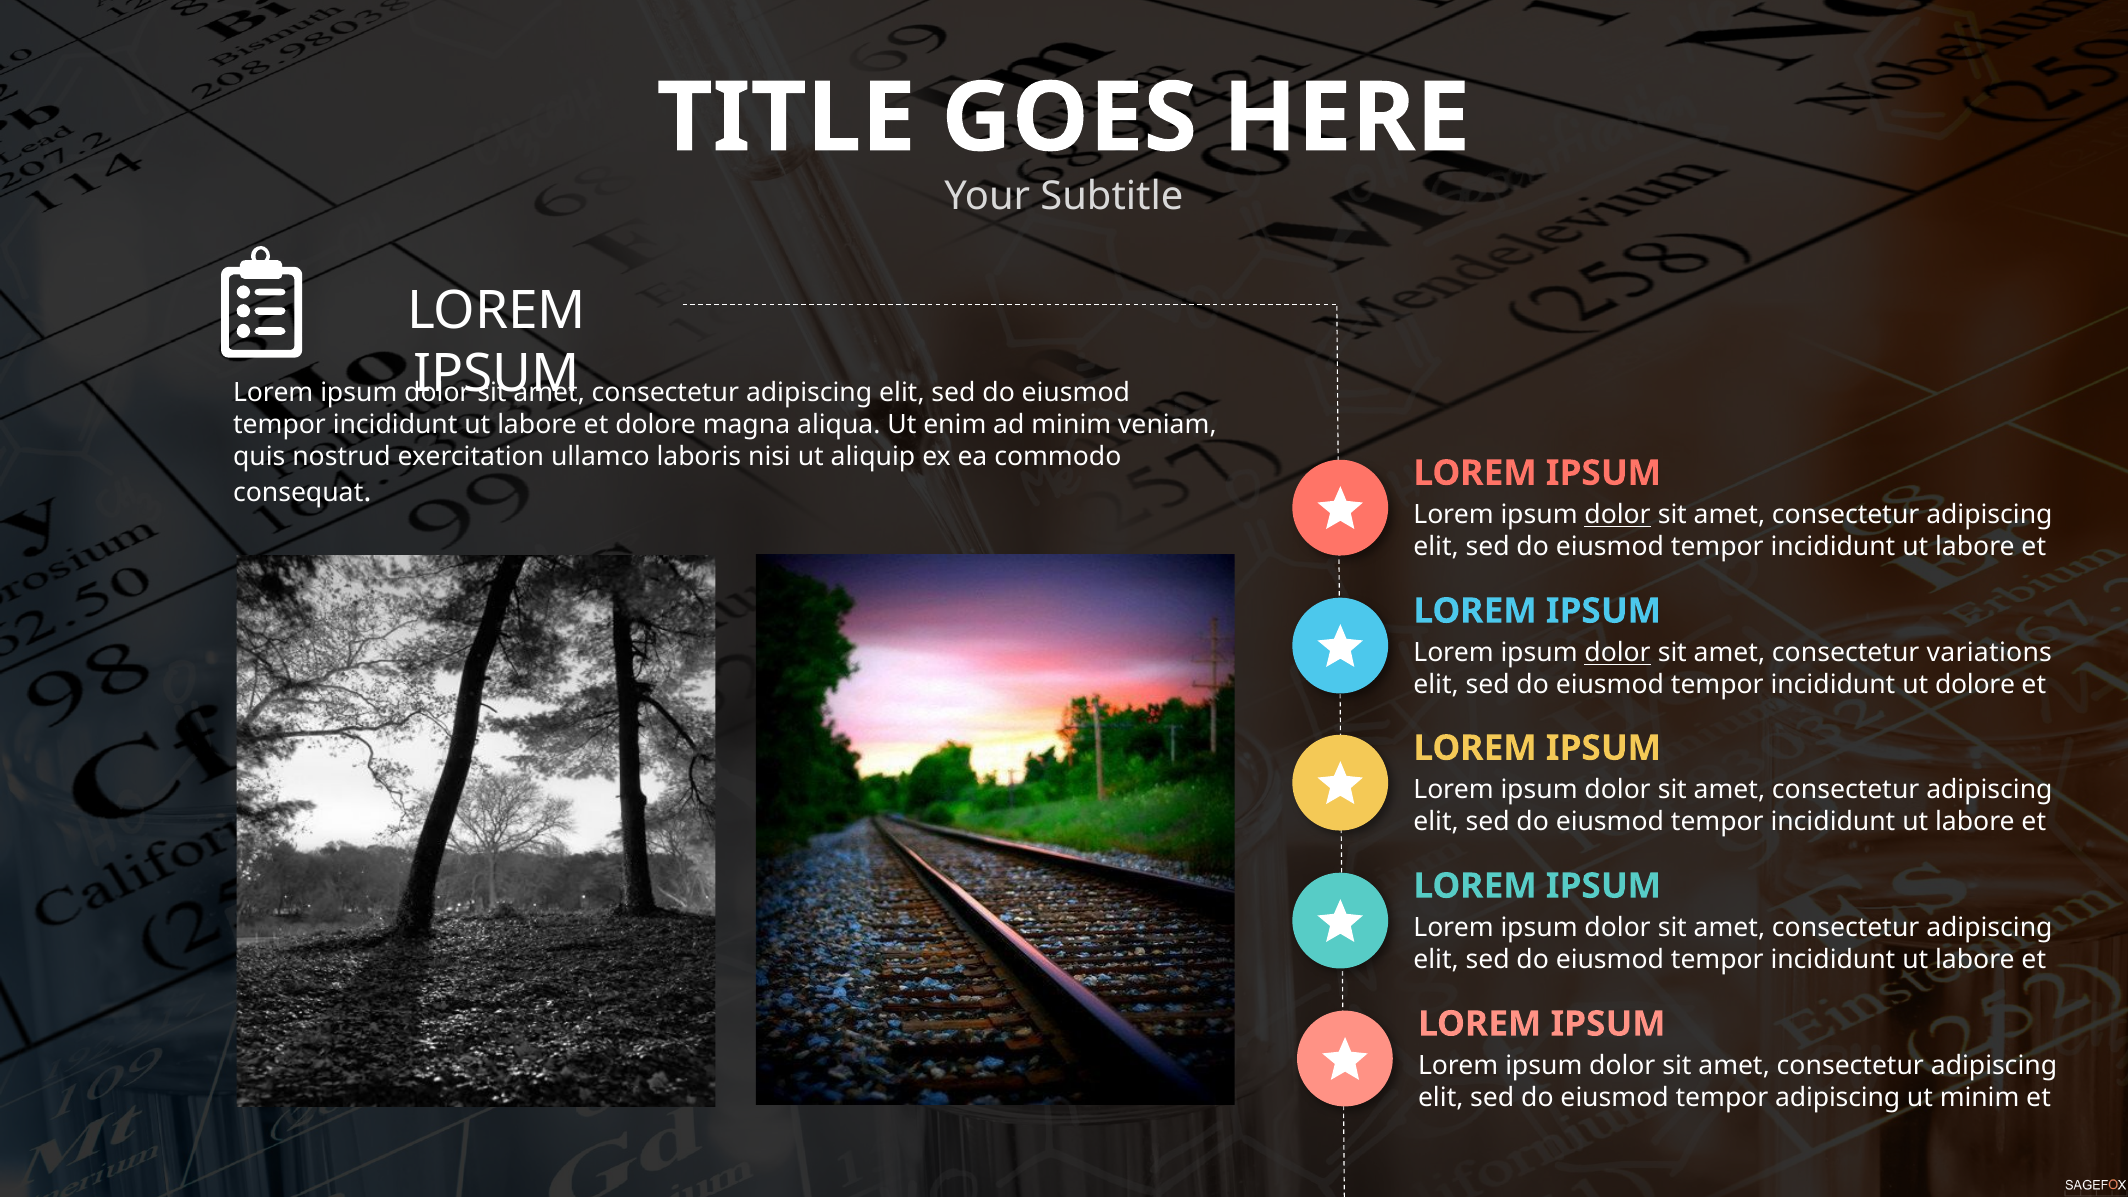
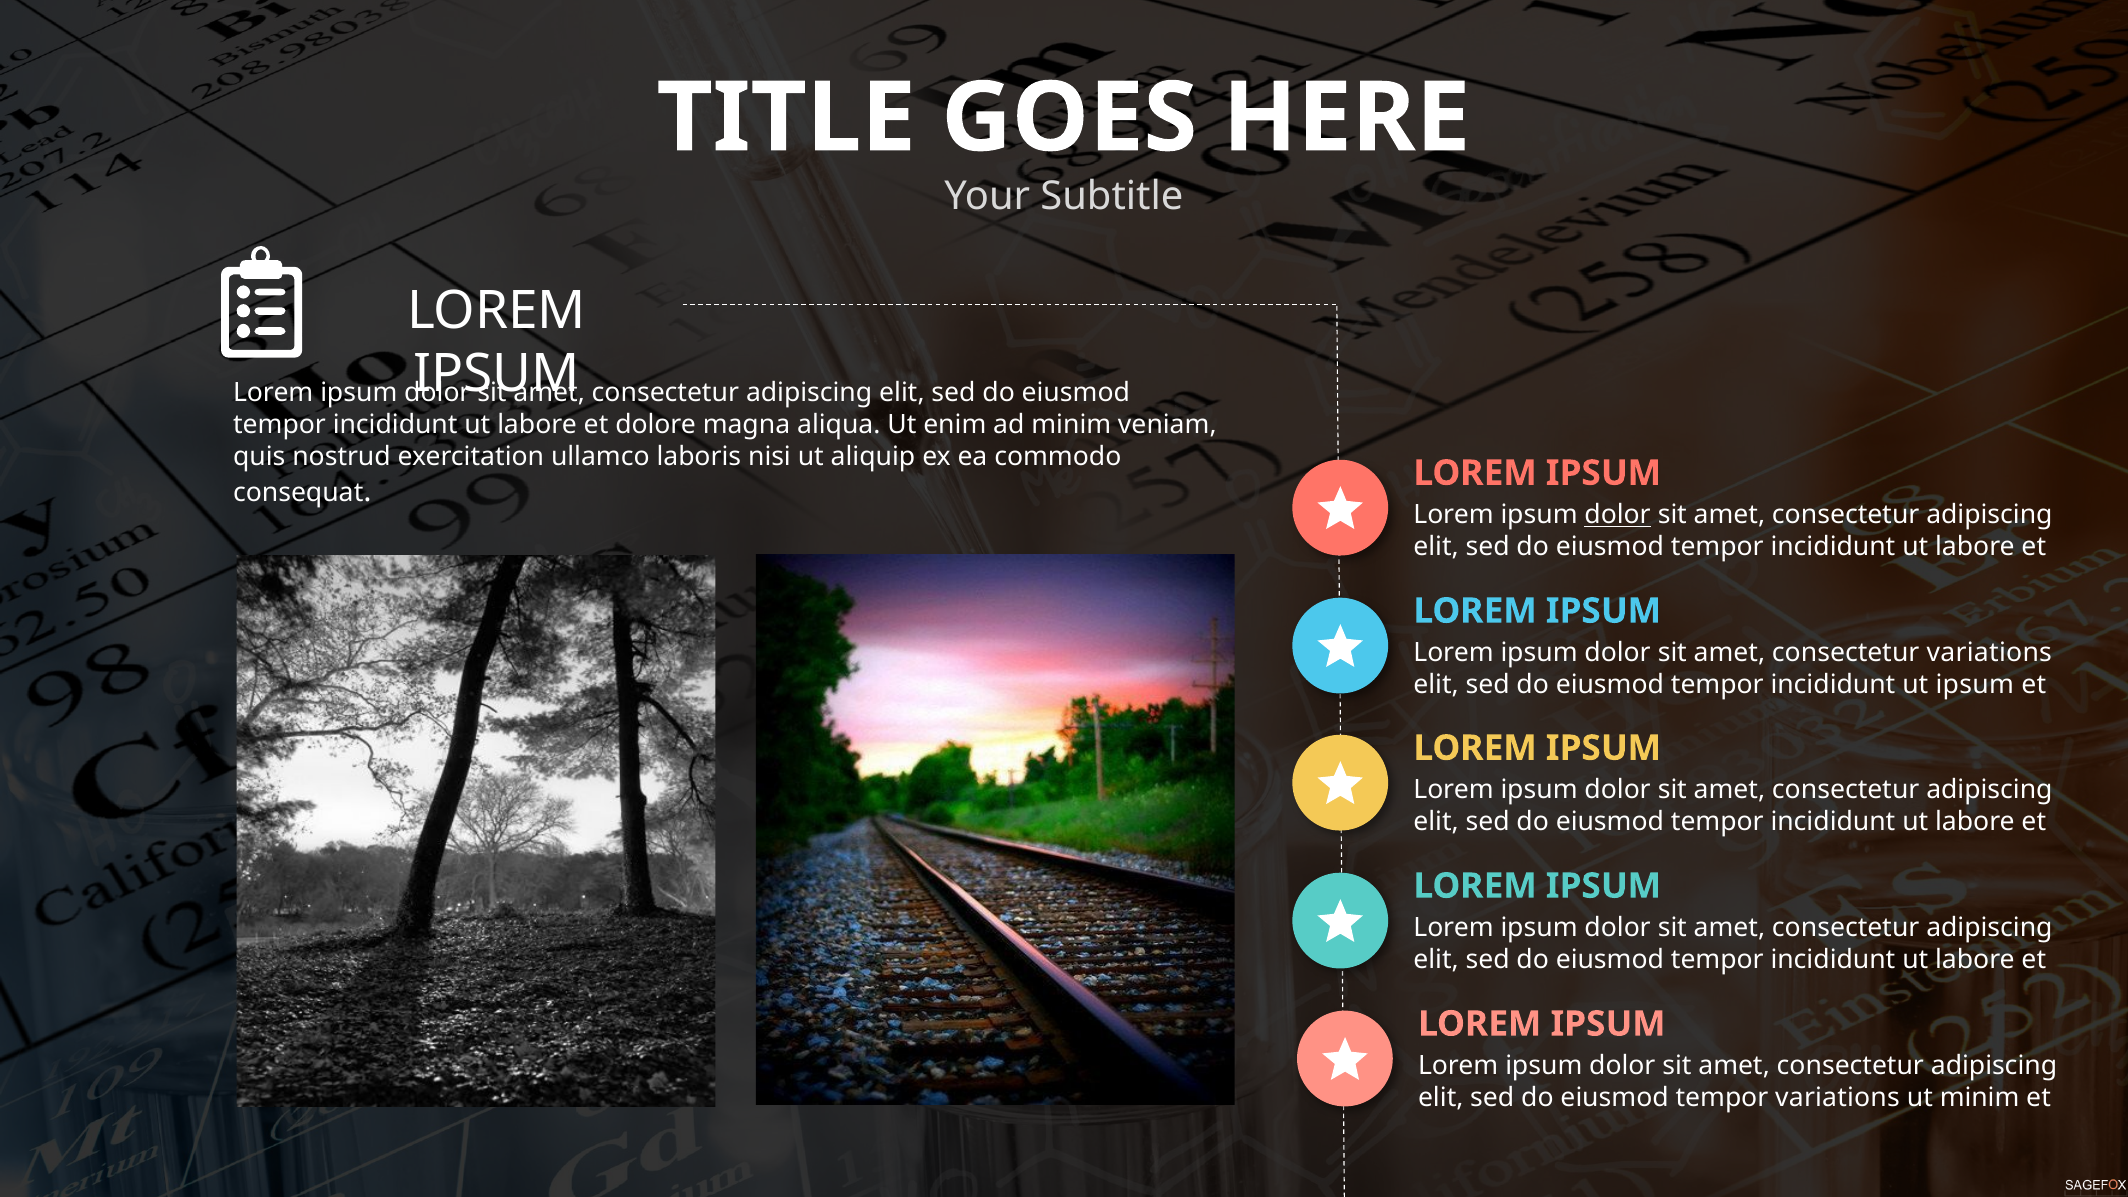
dolor underline: present -> none (1618, 653)
ut dolore: dolore -> ipsum (1975, 685)
tempor adipiscing: adipiscing -> variations (1838, 1098)
